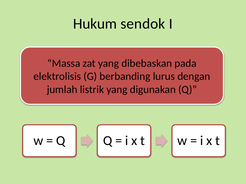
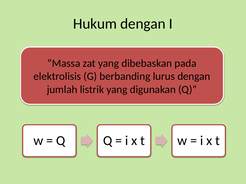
Hukum sendok: sendok -> dengan (143, 24)
